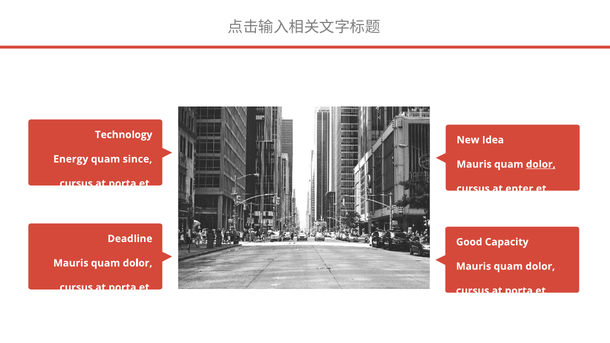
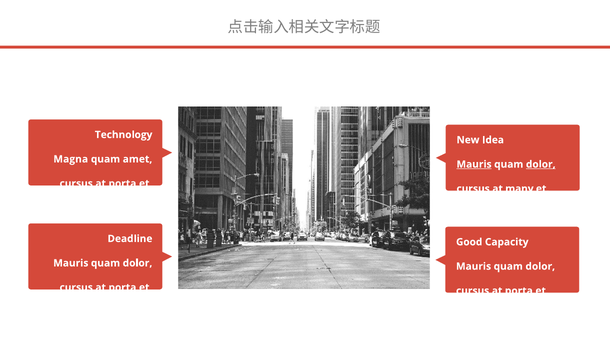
Energy: Energy -> Magna (71, 159)
since: since -> amet (137, 159)
Mauris underline: none -> present (474, 164)
enter: enter -> many (519, 189)
